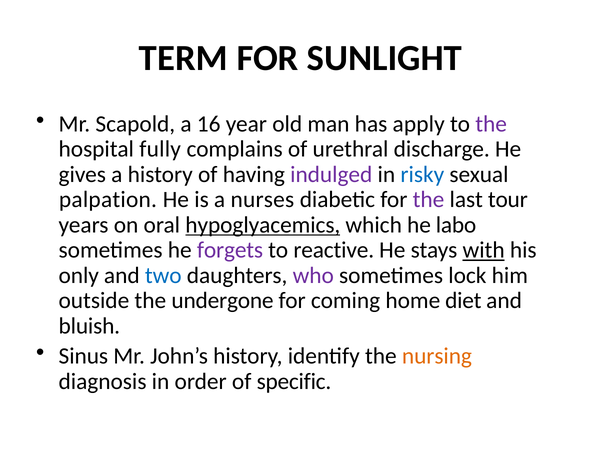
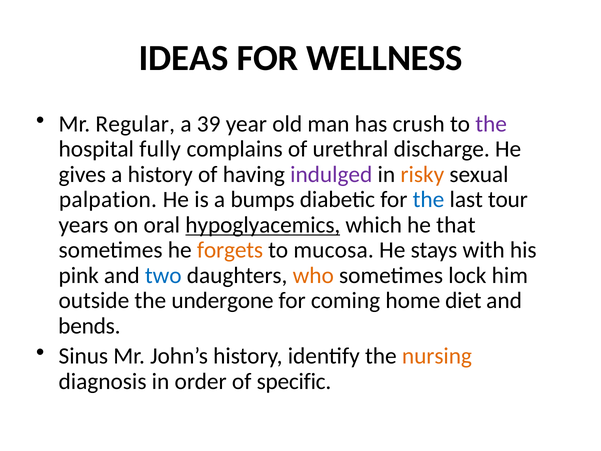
TERM: TERM -> IDEAS (184, 58)
SUNLIGHT: SUNLIGHT -> WELLNESS (385, 58)
Scapold: Scapold -> Regular (135, 124)
16: 16 -> 39 (209, 124)
apply: apply -> crush (419, 124)
risky colour: blue -> orange (422, 174)
nurses: nurses -> bumps (263, 200)
the colour: purple -> blue (429, 200)
labo: labo -> that (456, 225)
forgets colour: purple -> orange (230, 250)
reactive: reactive -> mucosa (334, 250)
with underline: present -> none (484, 250)
only: only -> pink (79, 275)
who colour: purple -> orange (313, 275)
bluish: bluish -> bends (89, 326)
